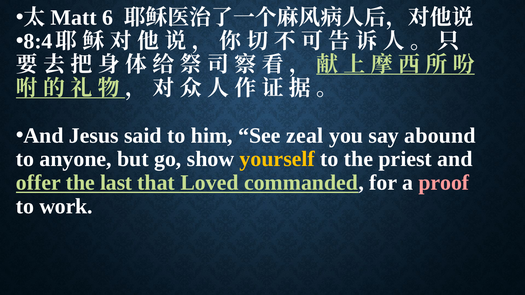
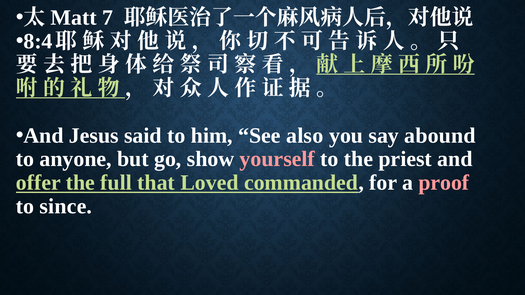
6: 6 -> 7 (108, 18)
zeal: zeal -> also (305, 136)
yourself colour: yellow -> pink (277, 159)
last: last -> full (116, 183)
work: work -> since (66, 206)
